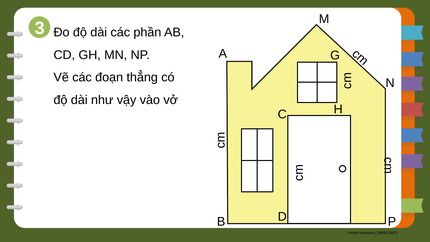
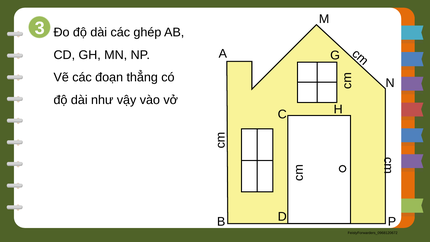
phần: phần -> ghép (147, 32)
